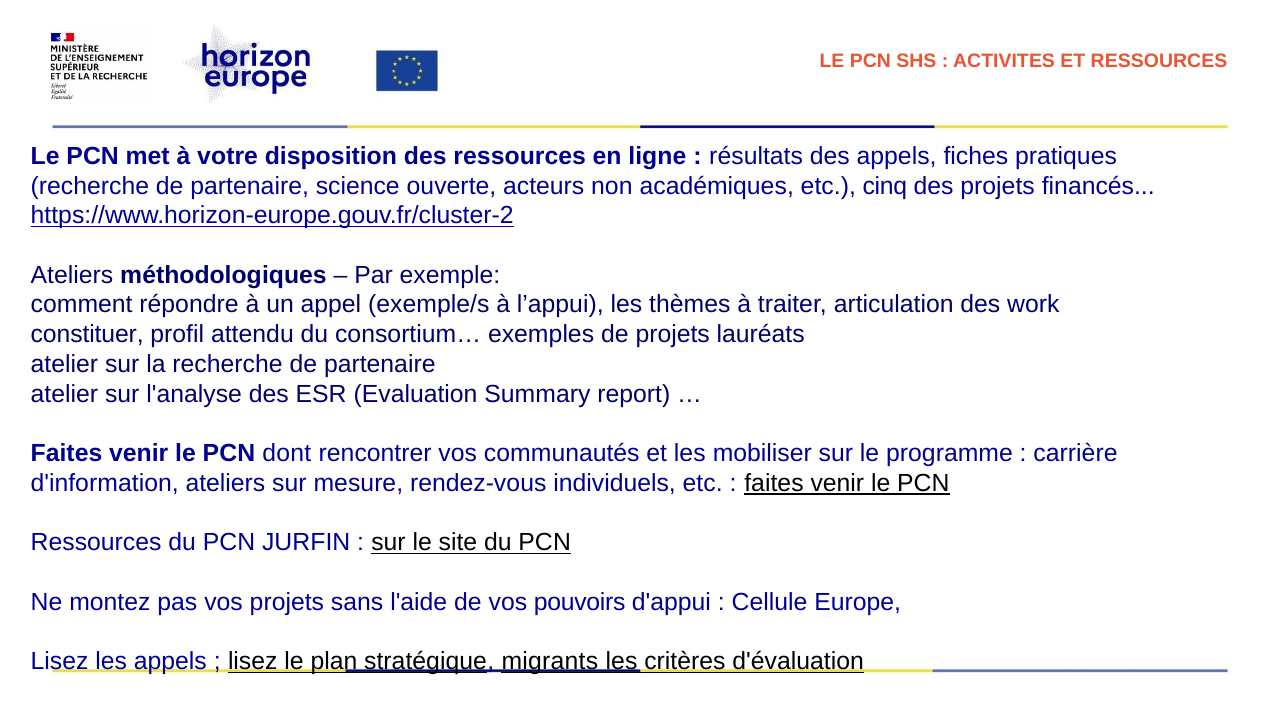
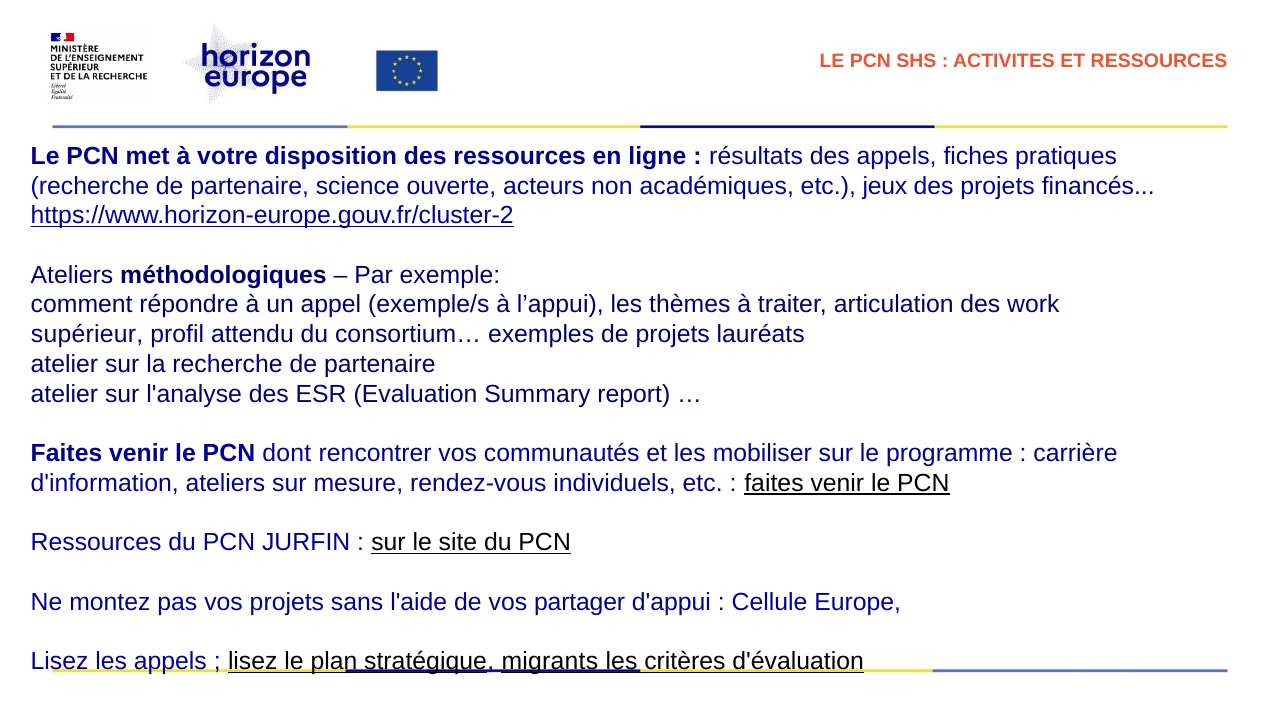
cinq: cinq -> jeux (885, 186)
constituer: constituer -> supérieur (87, 335)
pouvoirs: pouvoirs -> partager (580, 602)
